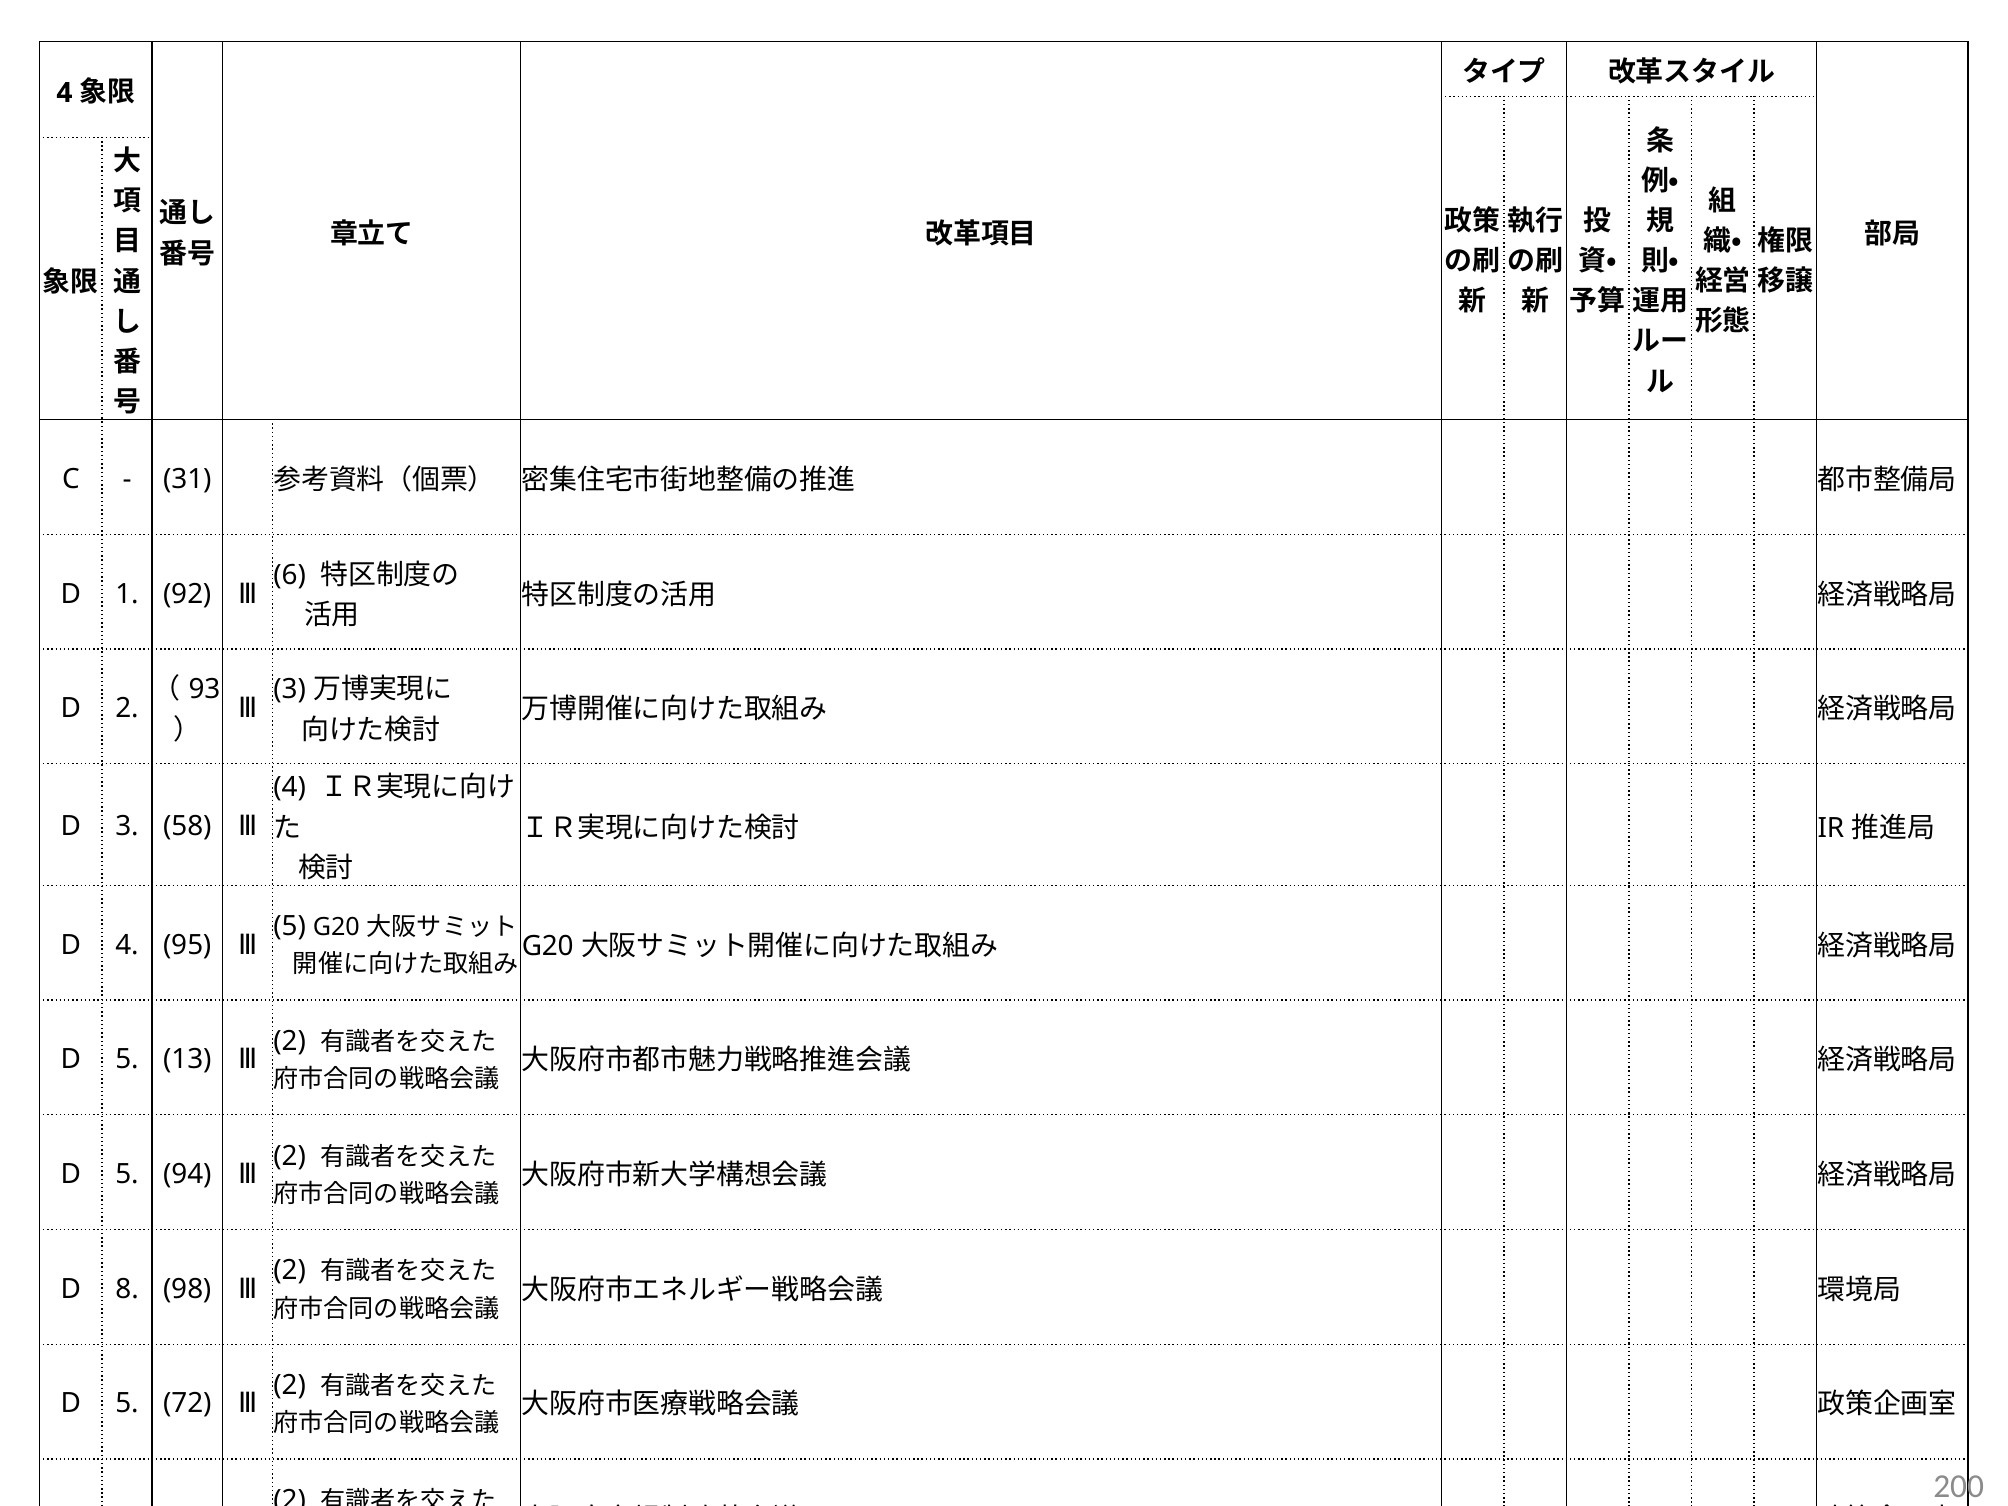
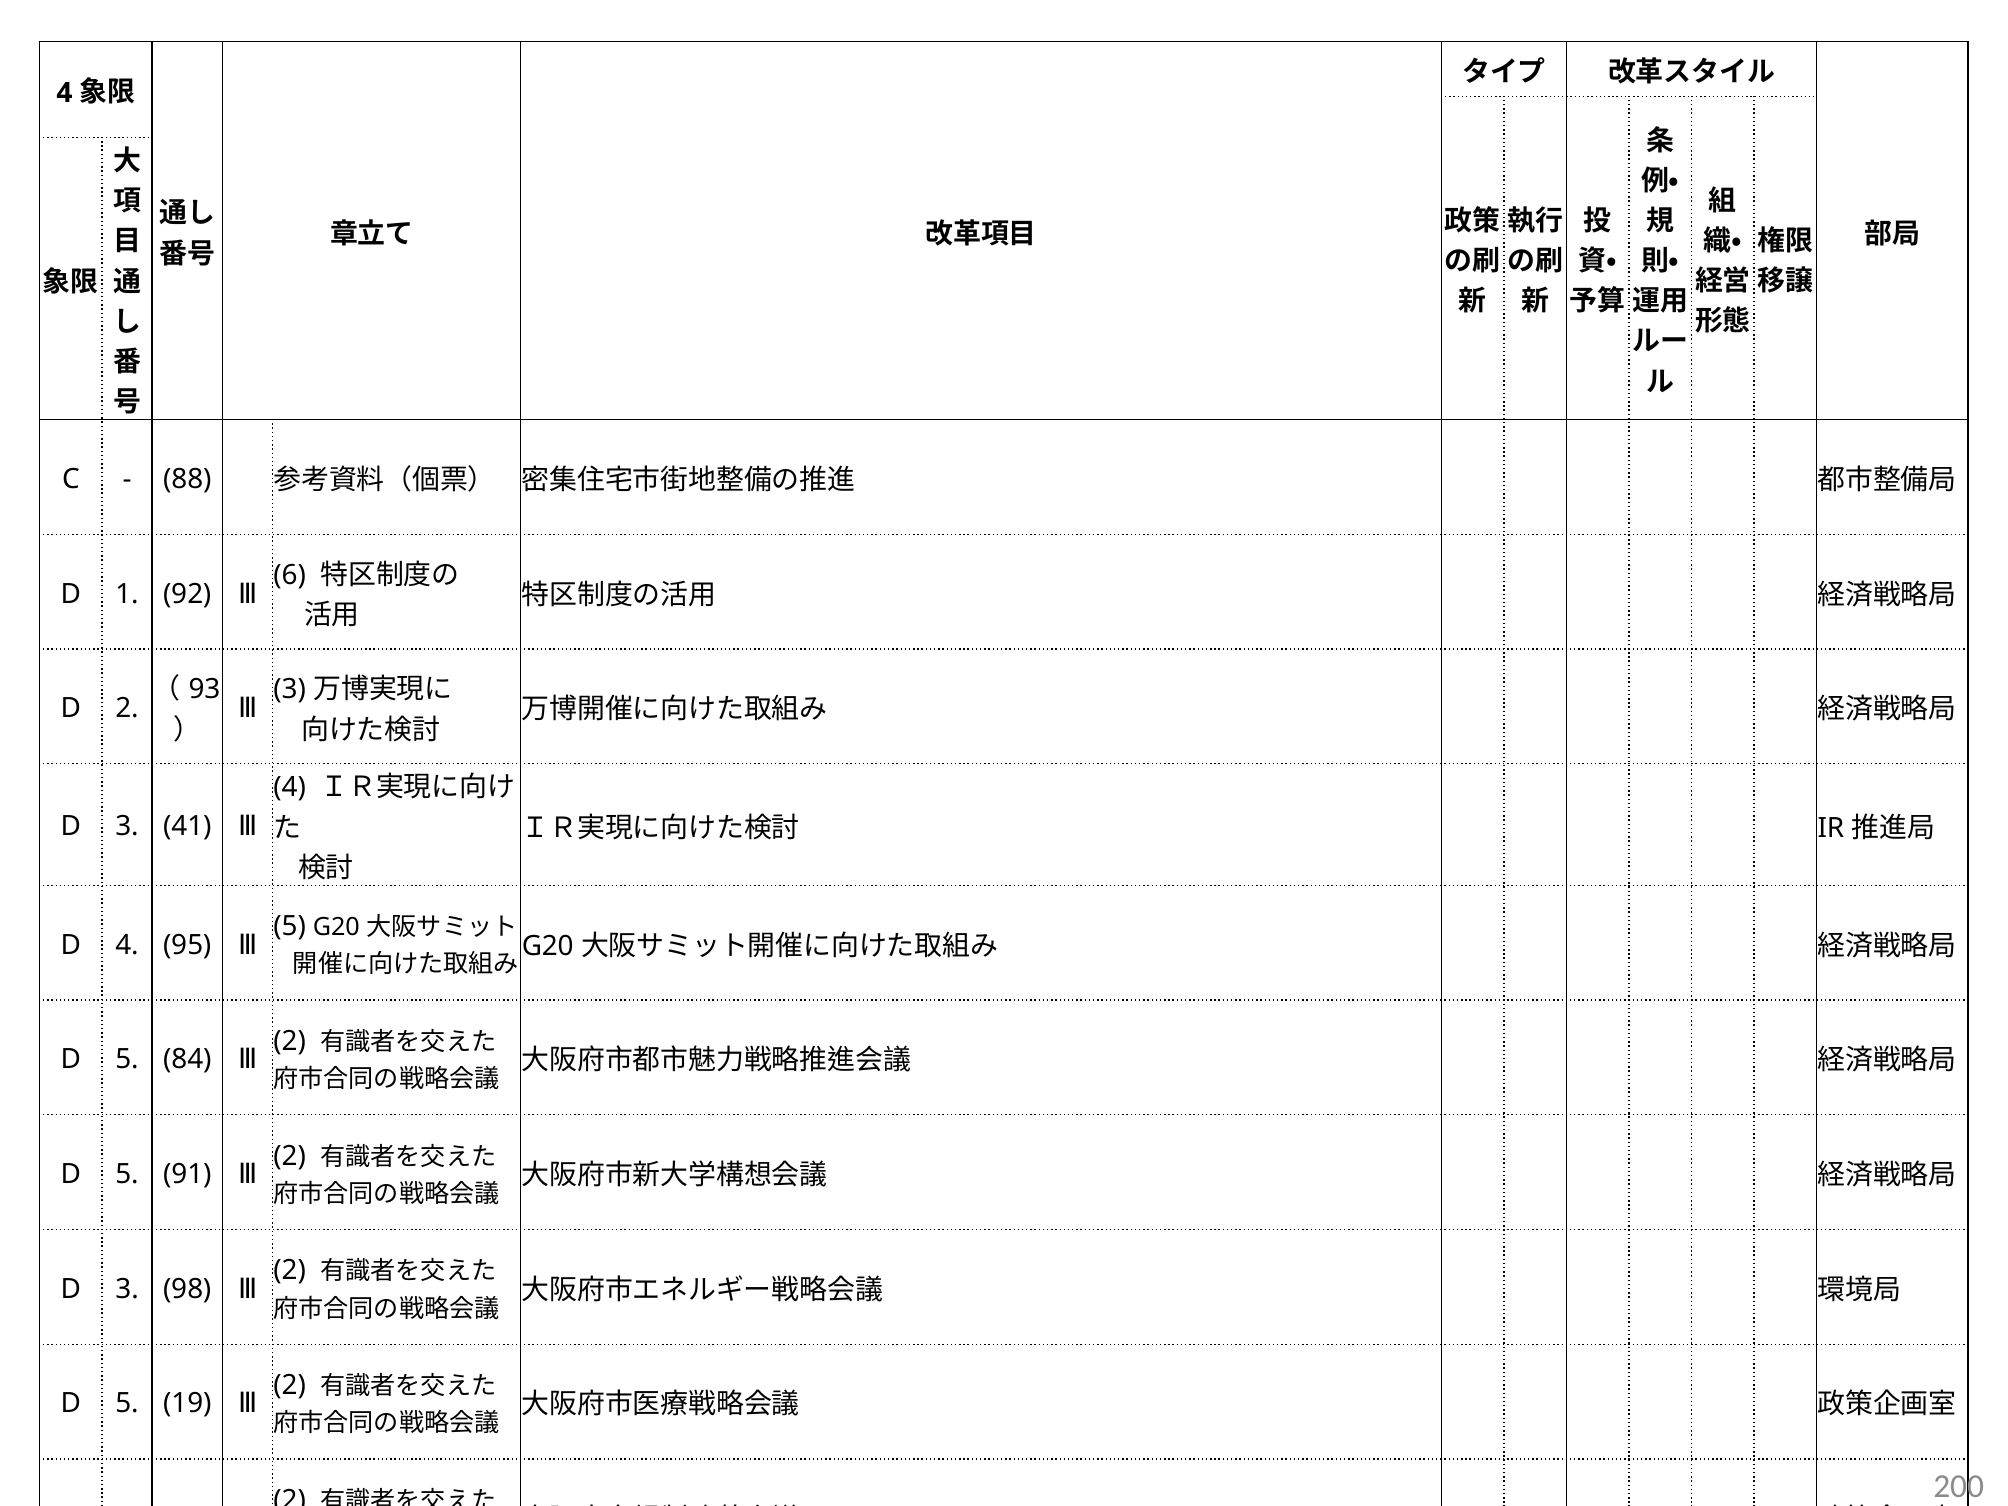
31: 31 -> 88 (187, 479)
58: 58 -> 41 (187, 827)
13: 13 -> 84 (187, 1060)
94: 94 -> 91 (187, 1174)
8: 8 -> 3 (127, 1289)
72: 72 -> 19 (187, 1404)
